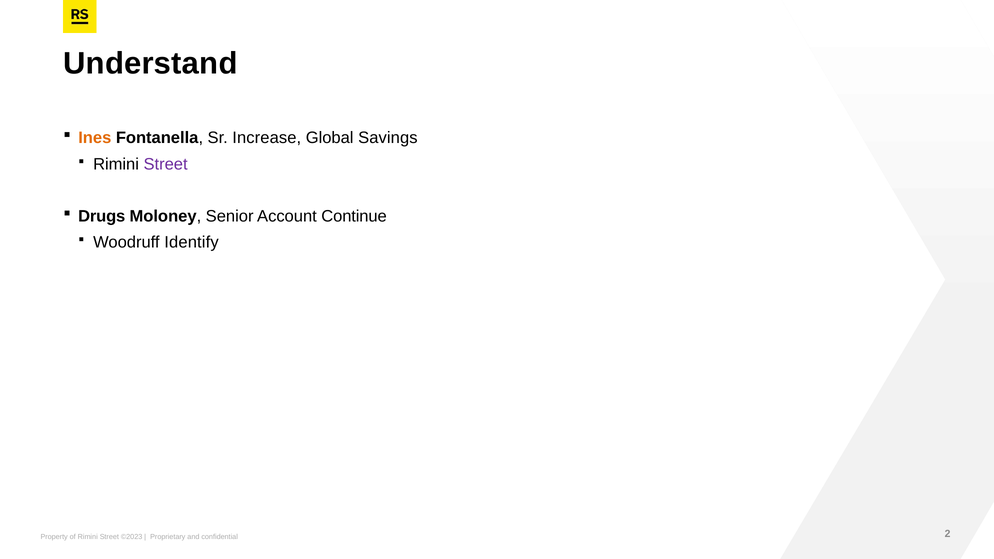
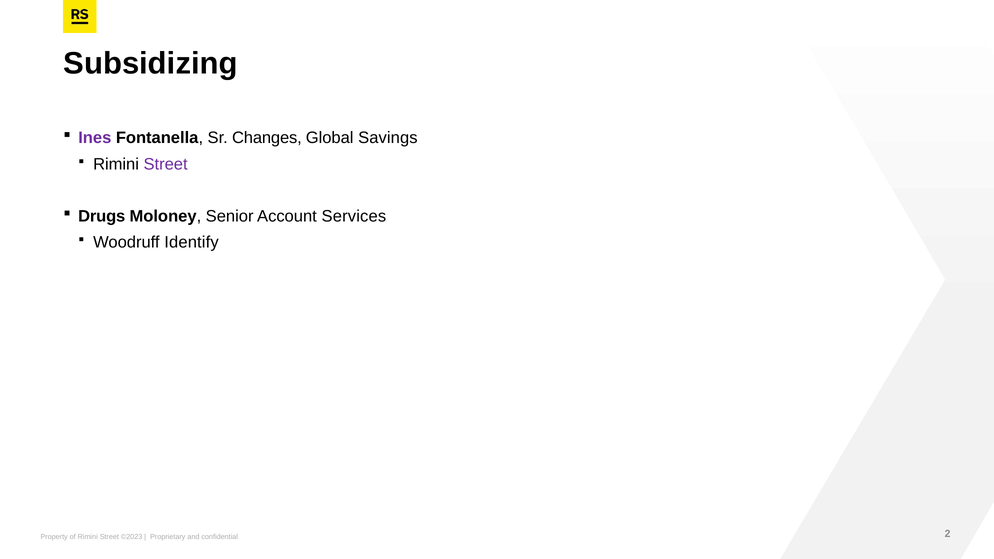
Understand: Understand -> Subsidizing (150, 64)
Ines colour: orange -> purple (95, 138)
Increase: Increase -> Changes (267, 138)
Continue: Continue -> Services (354, 216)
